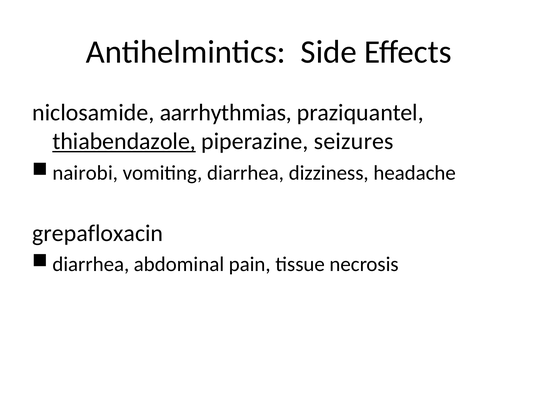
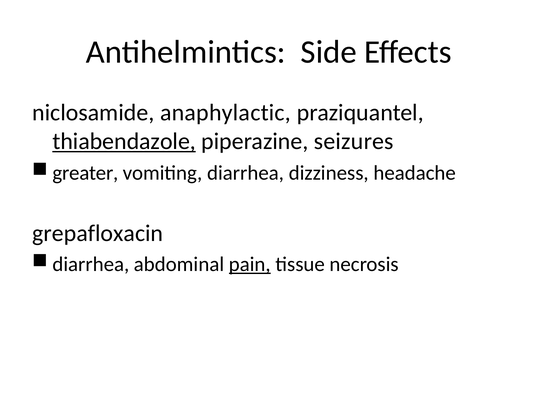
aarrhythmias: aarrhythmias -> anaphylactic (226, 113)
nairobi: nairobi -> greater (85, 173)
pain underline: none -> present (250, 265)
